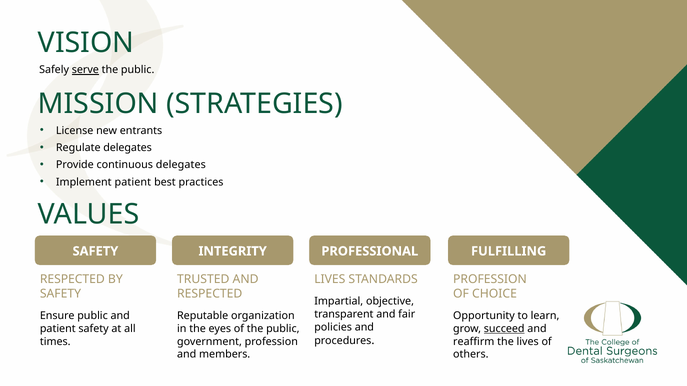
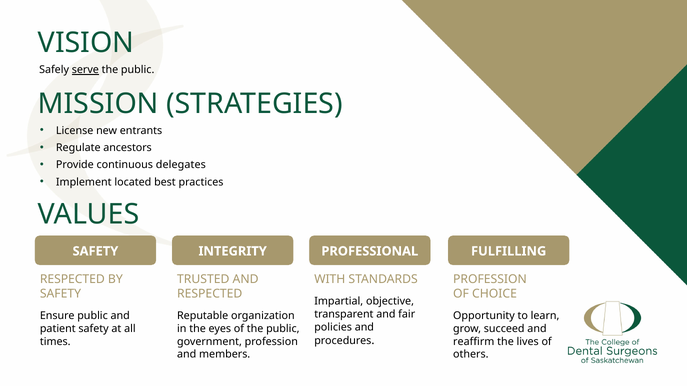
Regulate delegates: delegates -> ancestors (128, 148)
Implement patient: patient -> located (133, 182)
LIVES: LIVES -> WITH (330, 279)
succeed underline: present -> none (504, 329)
